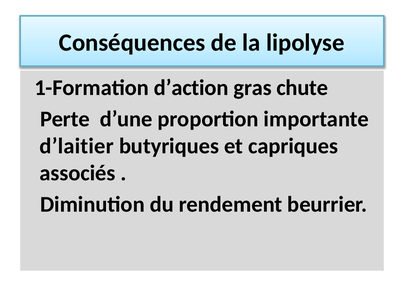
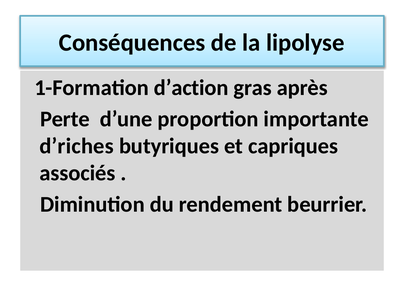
chute: chute -> après (302, 88)
d’laitier: d’laitier -> d’riches (77, 146)
